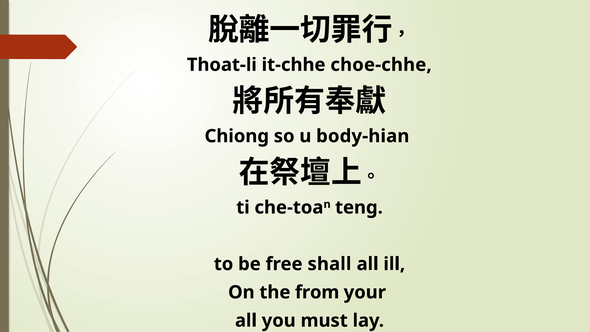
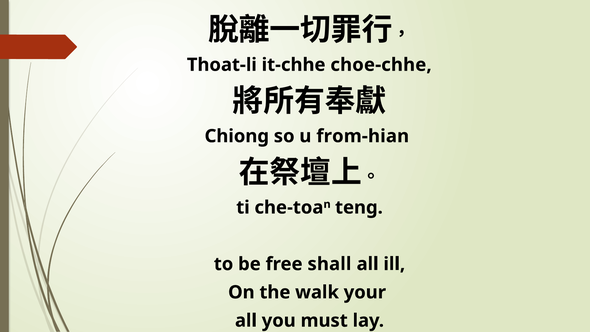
body-hian: body-hian -> from-hian (363, 136)
from: from -> walk (317, 292)
